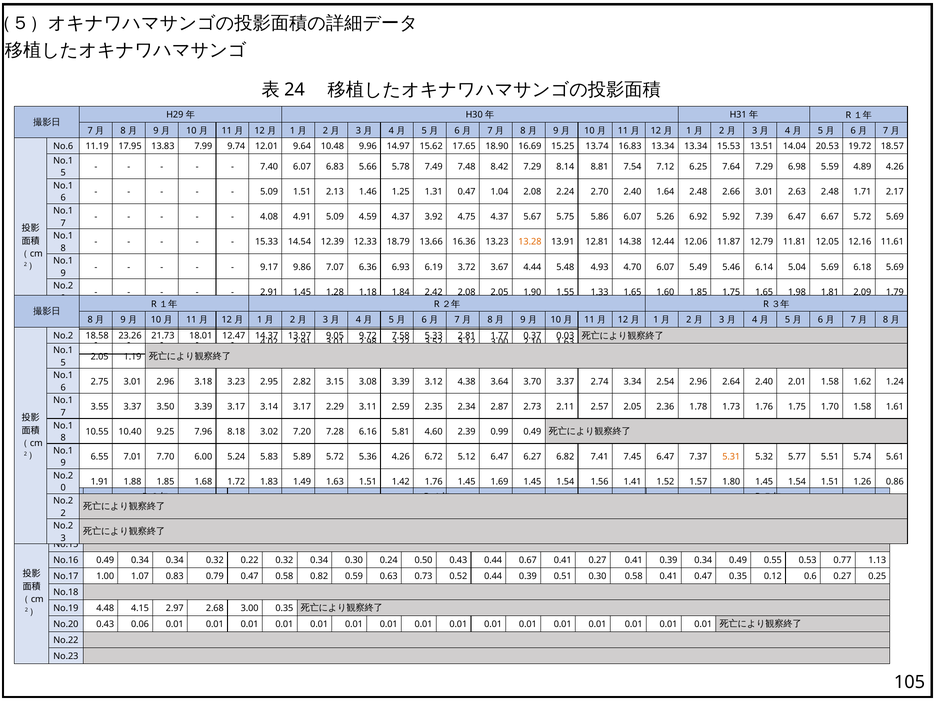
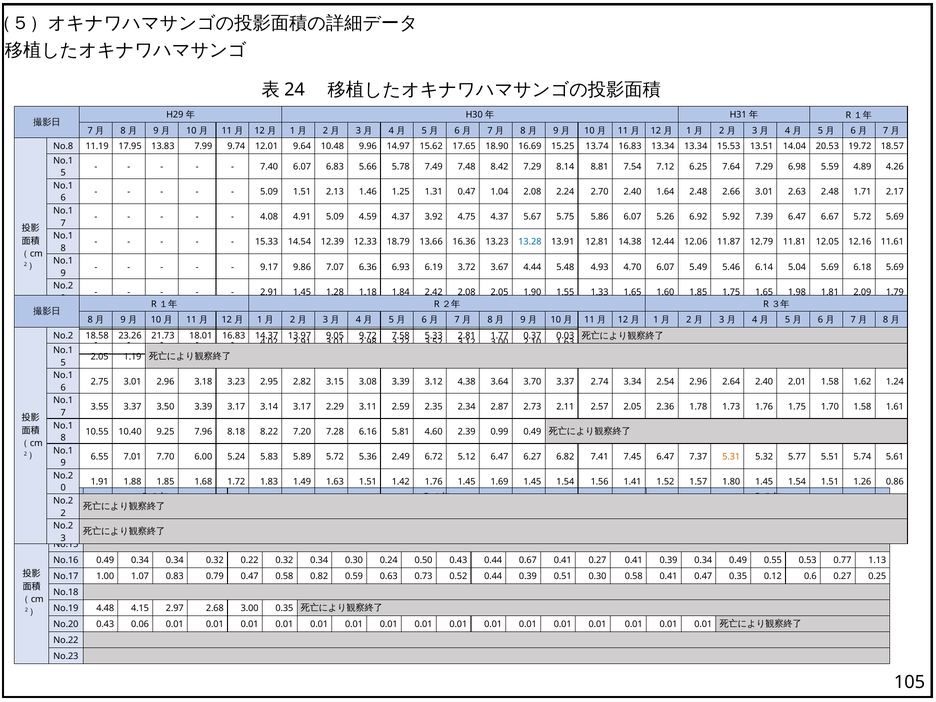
No.6: No.6 -> No.8 (63, 146)
13.28 colour: orange -> blue (530, 242)
18.01 12.47: 12.47 -> 16.83 (234, 336)
3.02: 3.02 -> 8.22 (269, 432)
5.36 4.26: 4.26 -> 2.49 (401, 457)
